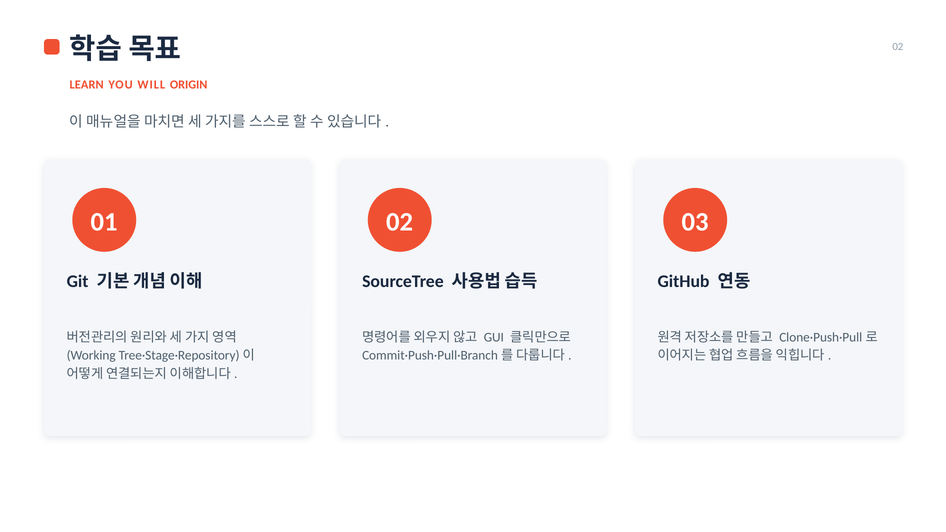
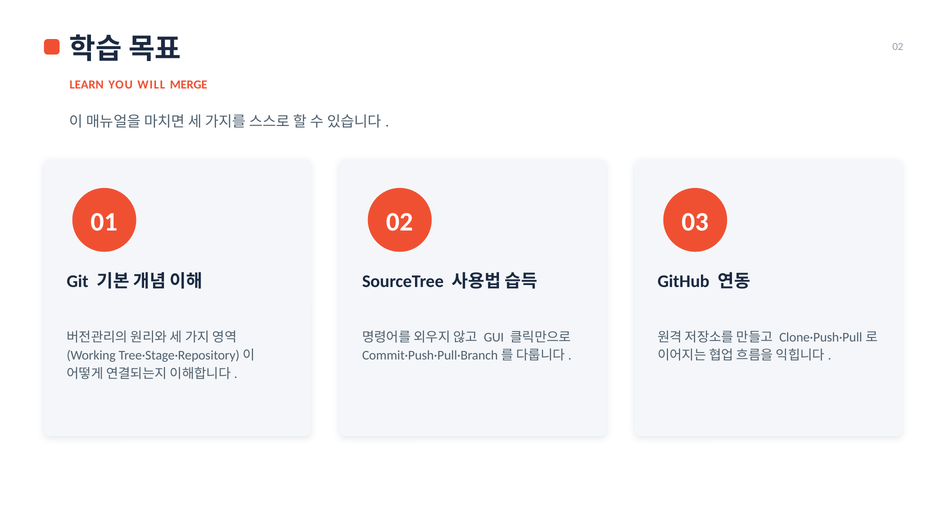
ORIGIN: ORIGIN -> MERGE (189, 85)
